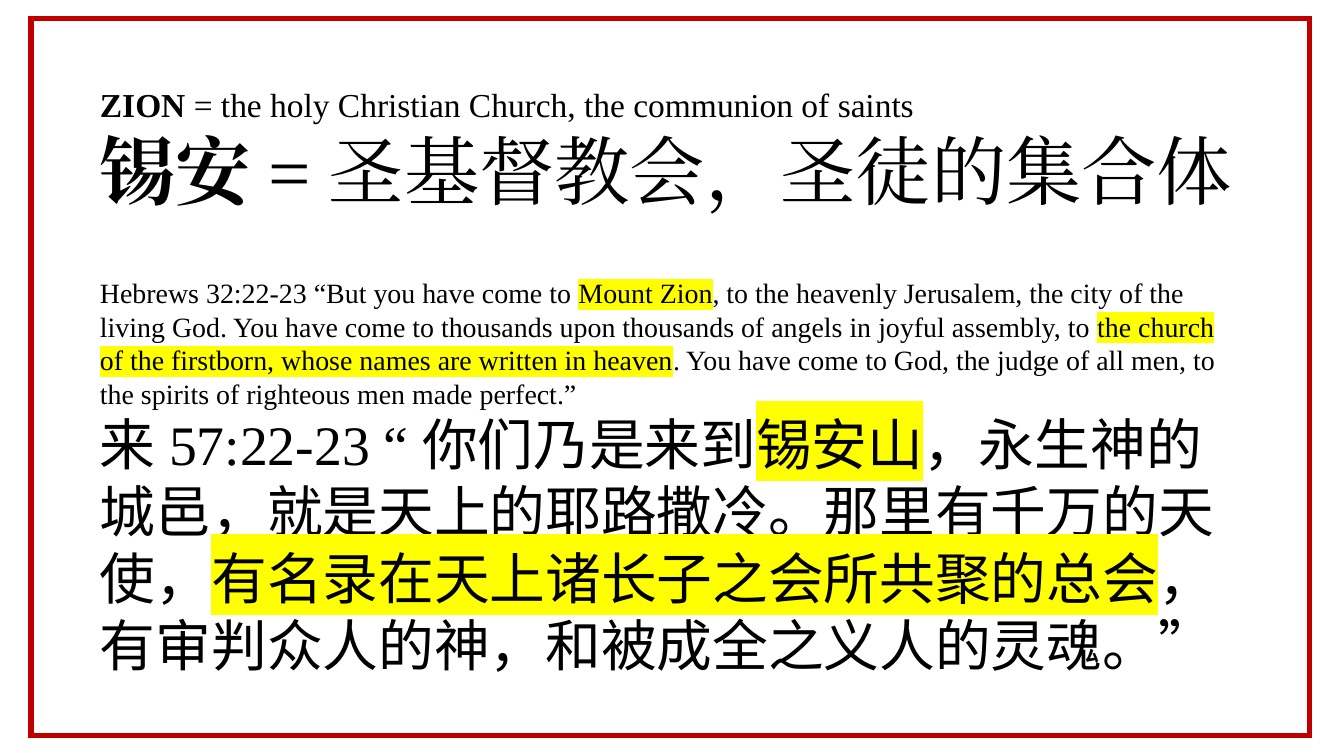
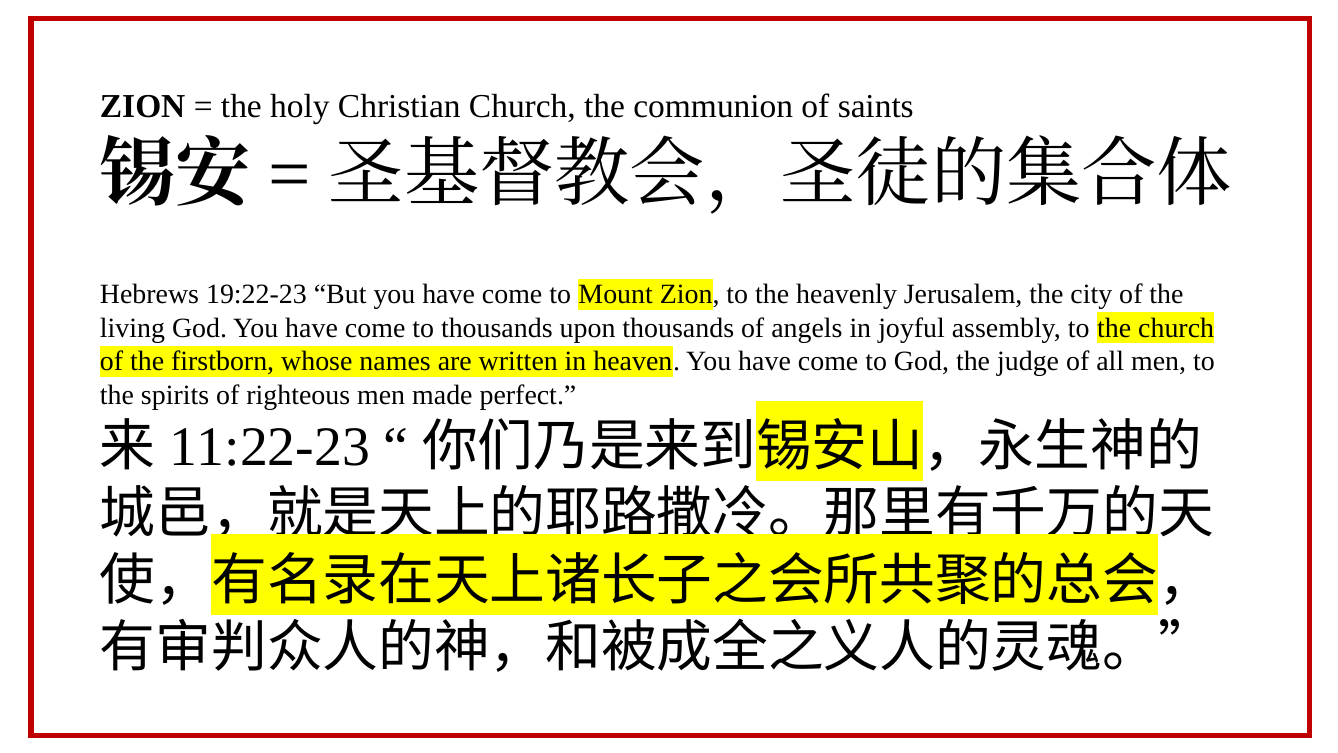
32:22-23: 32:22-23 -> 19:22-23 (256, 294)
57:22-23: 57:22-23 -> 11:22-23 (269, 447)
